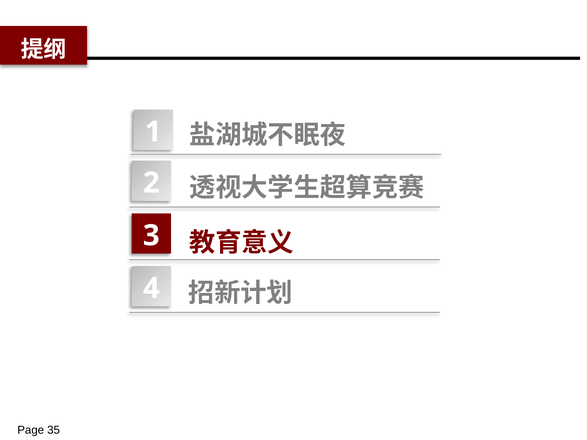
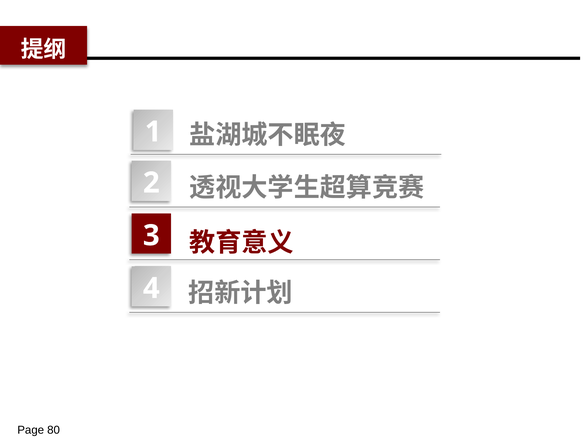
35: 35 -> 80 (54, 430)
